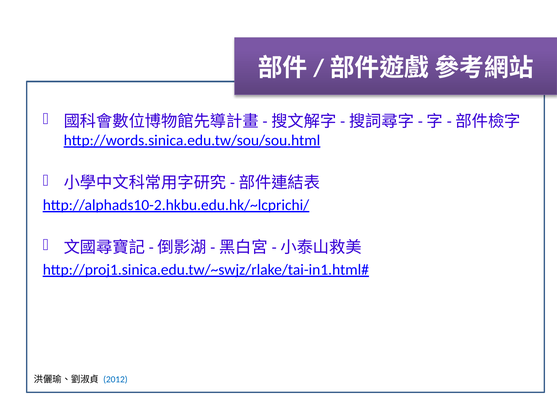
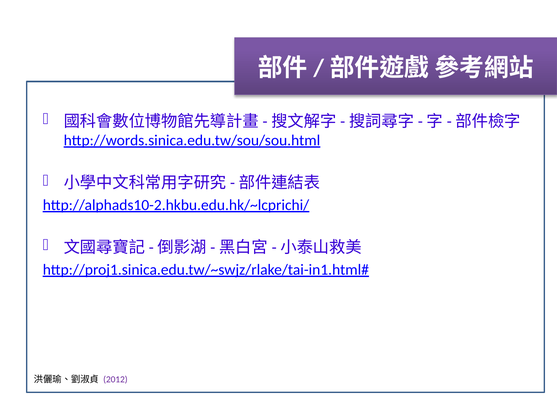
2012 colour: blue -> purple (115, 380)
